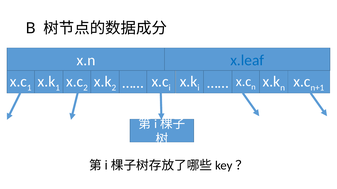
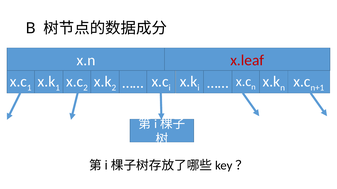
x.leaf colour: blue -> red (247, 60)
